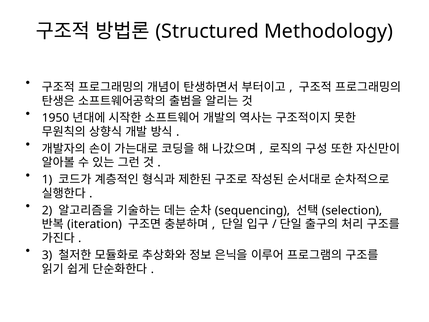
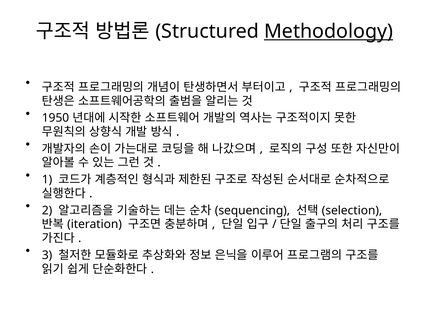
Methodology underline: none -> present (329, 31)
